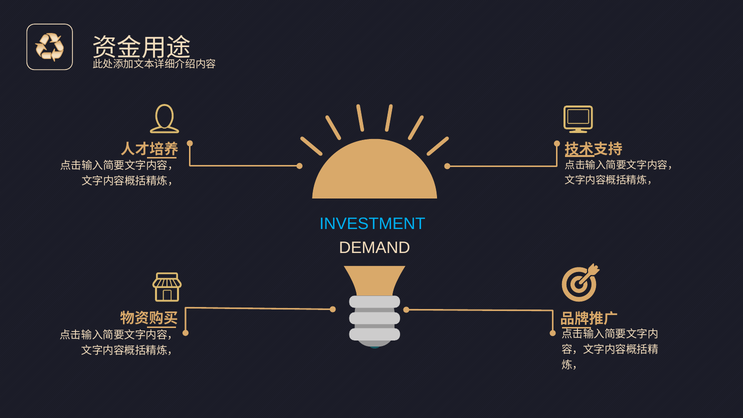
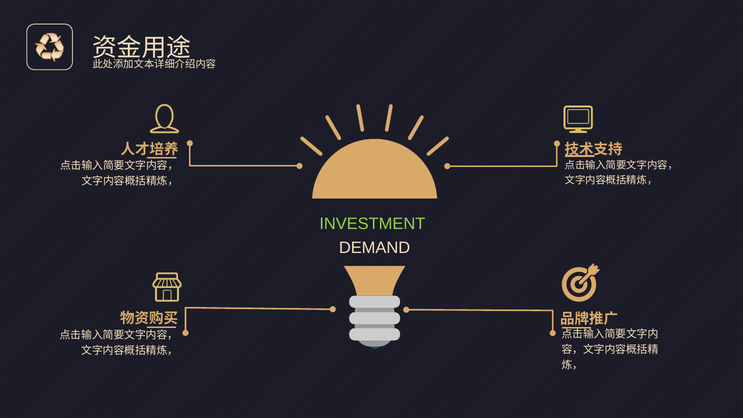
INVESTMENT colour: light blue -> light green (372, 224)
